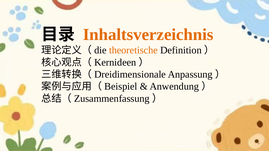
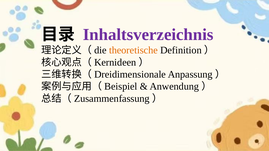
Inhaltsverzeichnis colour: orange -> purple (148, 35)
